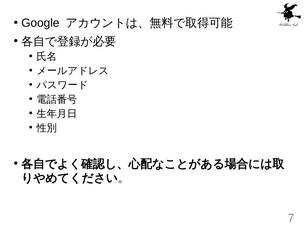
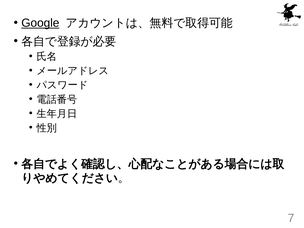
Google underline: none -> present (40, 23)
